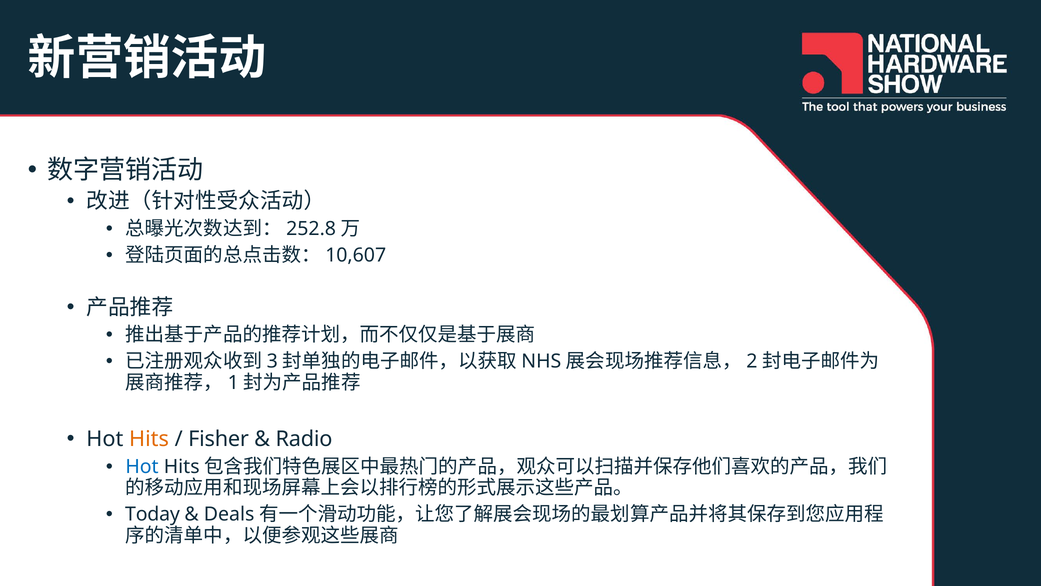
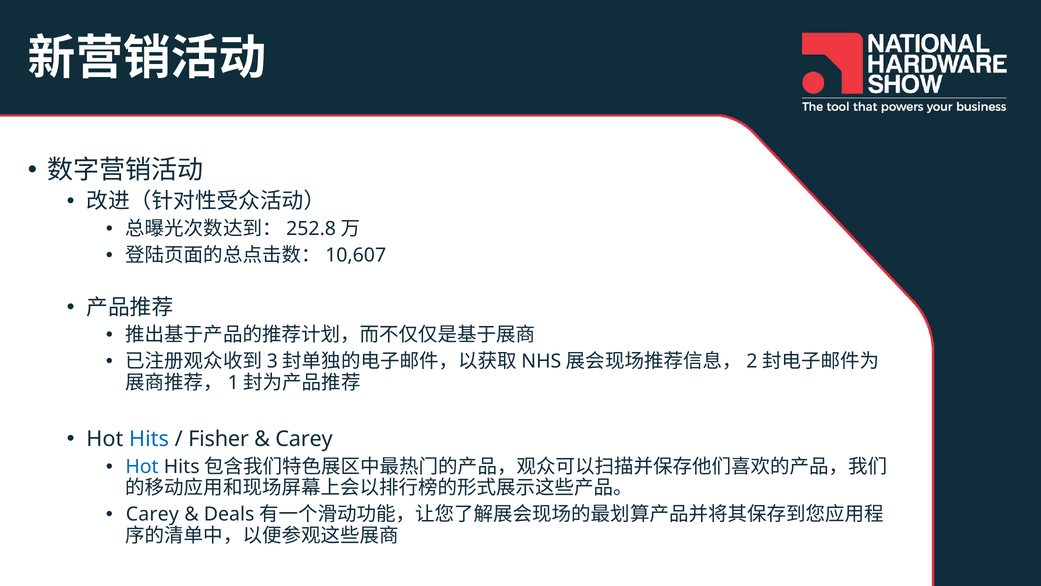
Hits colour: orange -> blue (149, 439)
Radio: Radio -> Carey (304, 439)
Today: Today -> Carey (152, 514)
